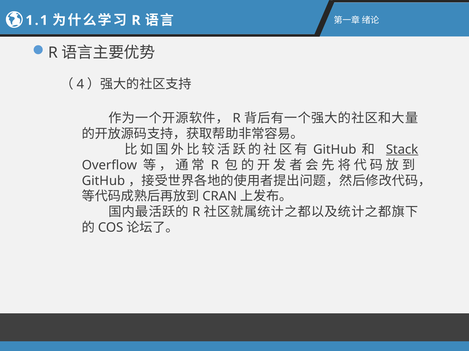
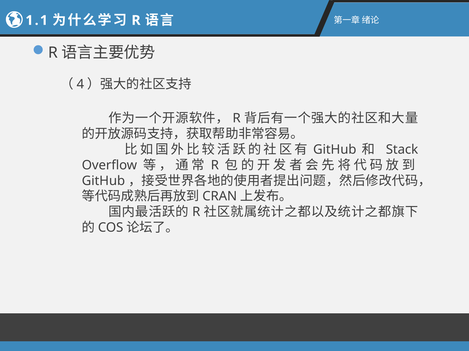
Stack underline: present -> none (402, 150)
